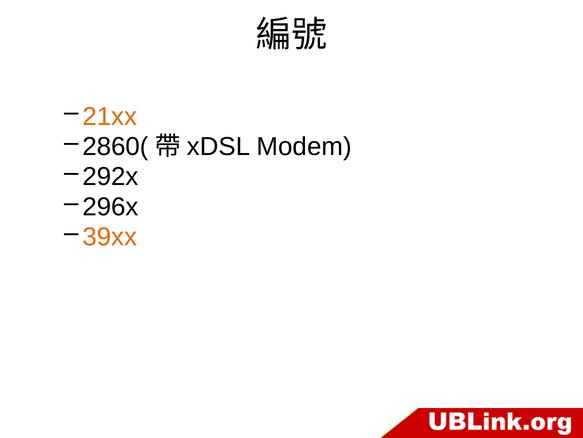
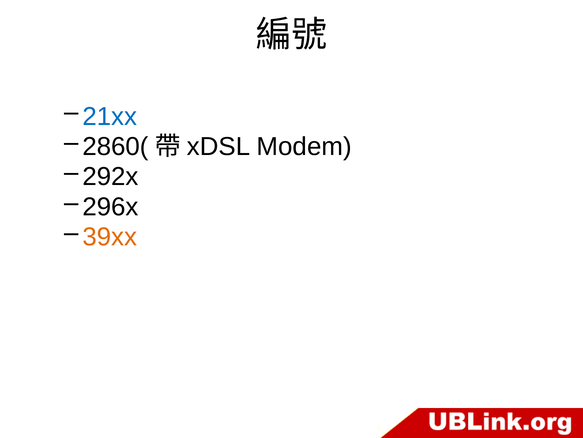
21xx colour: orange -> blue (110, 116)
